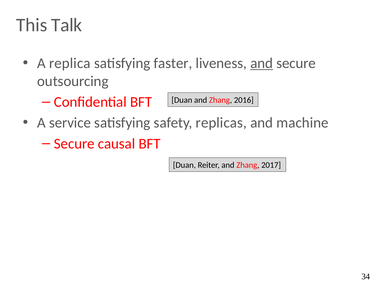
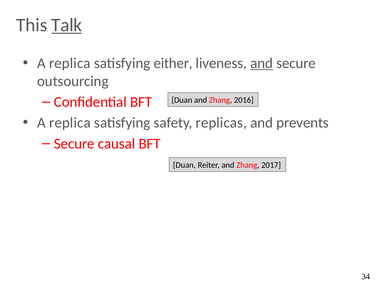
Talk underline: none -> present (67, 25)
faster: faster -> either (173, 63)
service: service -> replica (70, 123)
machine: machine -> prevents (303, 123)
